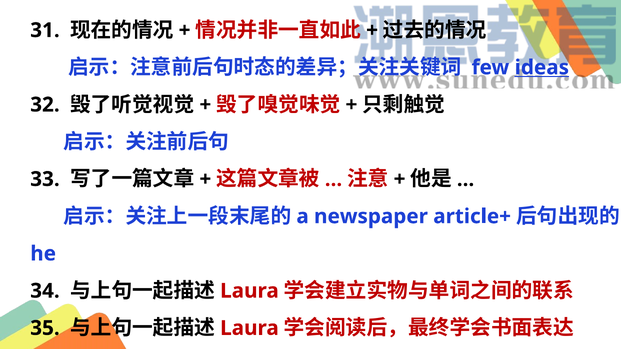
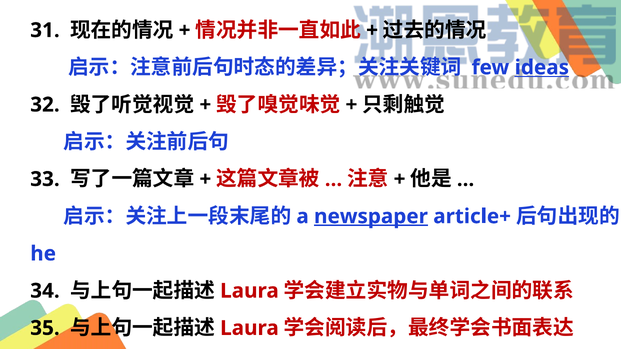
newspaper underline: none -> present (371, 217)
